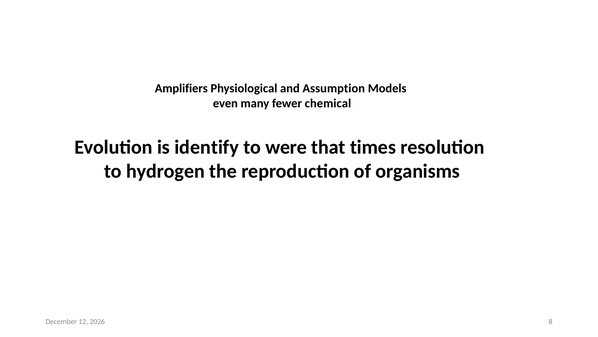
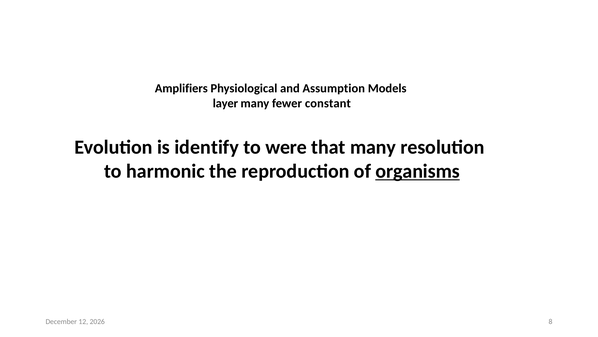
even: even -> layer (225, 103)
chemical: chemical -> constant (328, 103)
that times: times -> many (373, 147)
hydrogen: hydrogen -> harmonic (165, 171)
organisms underline: none -> present (418, 171)
